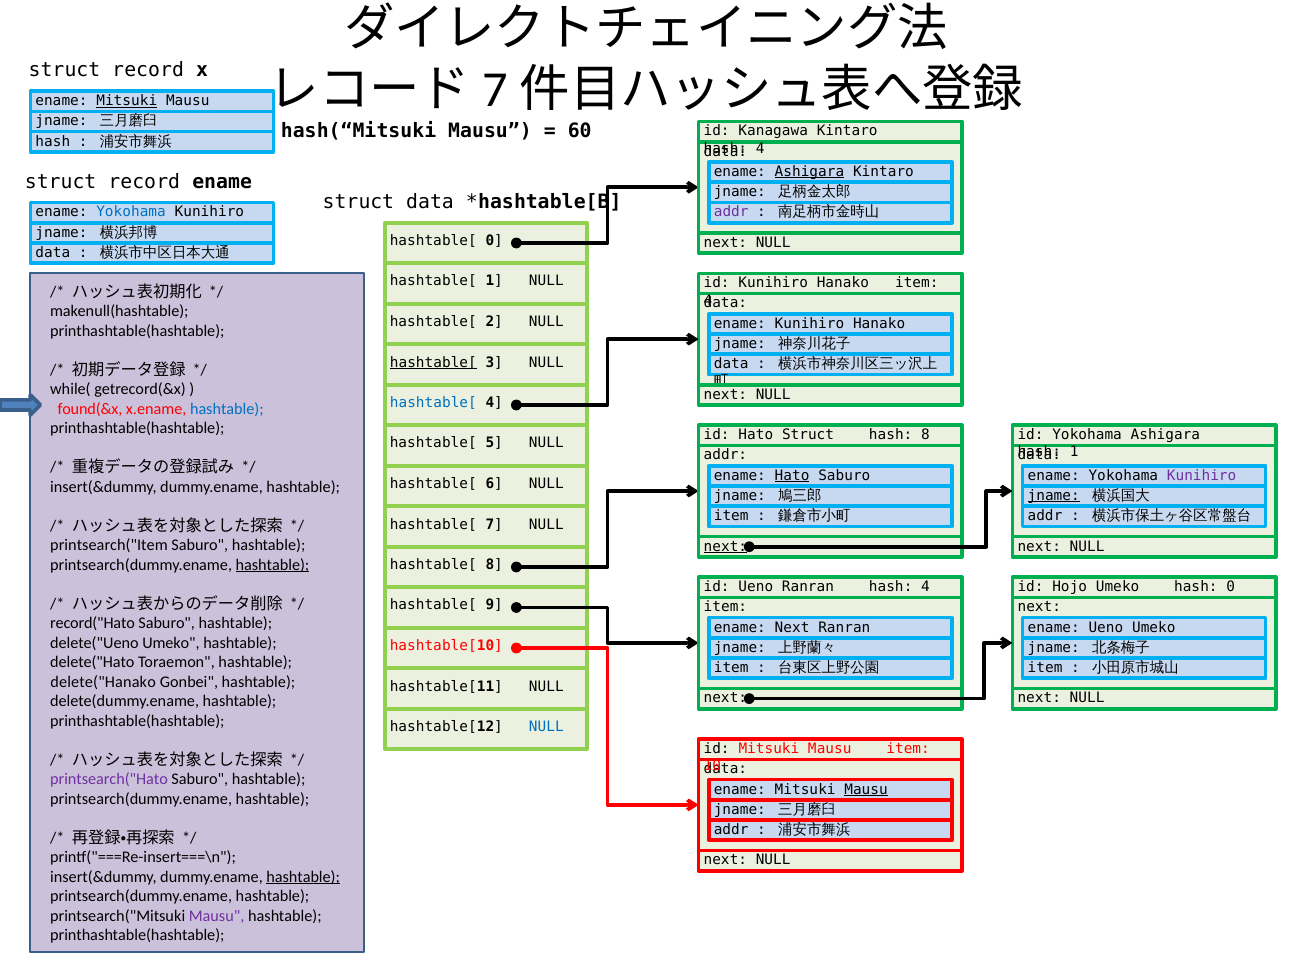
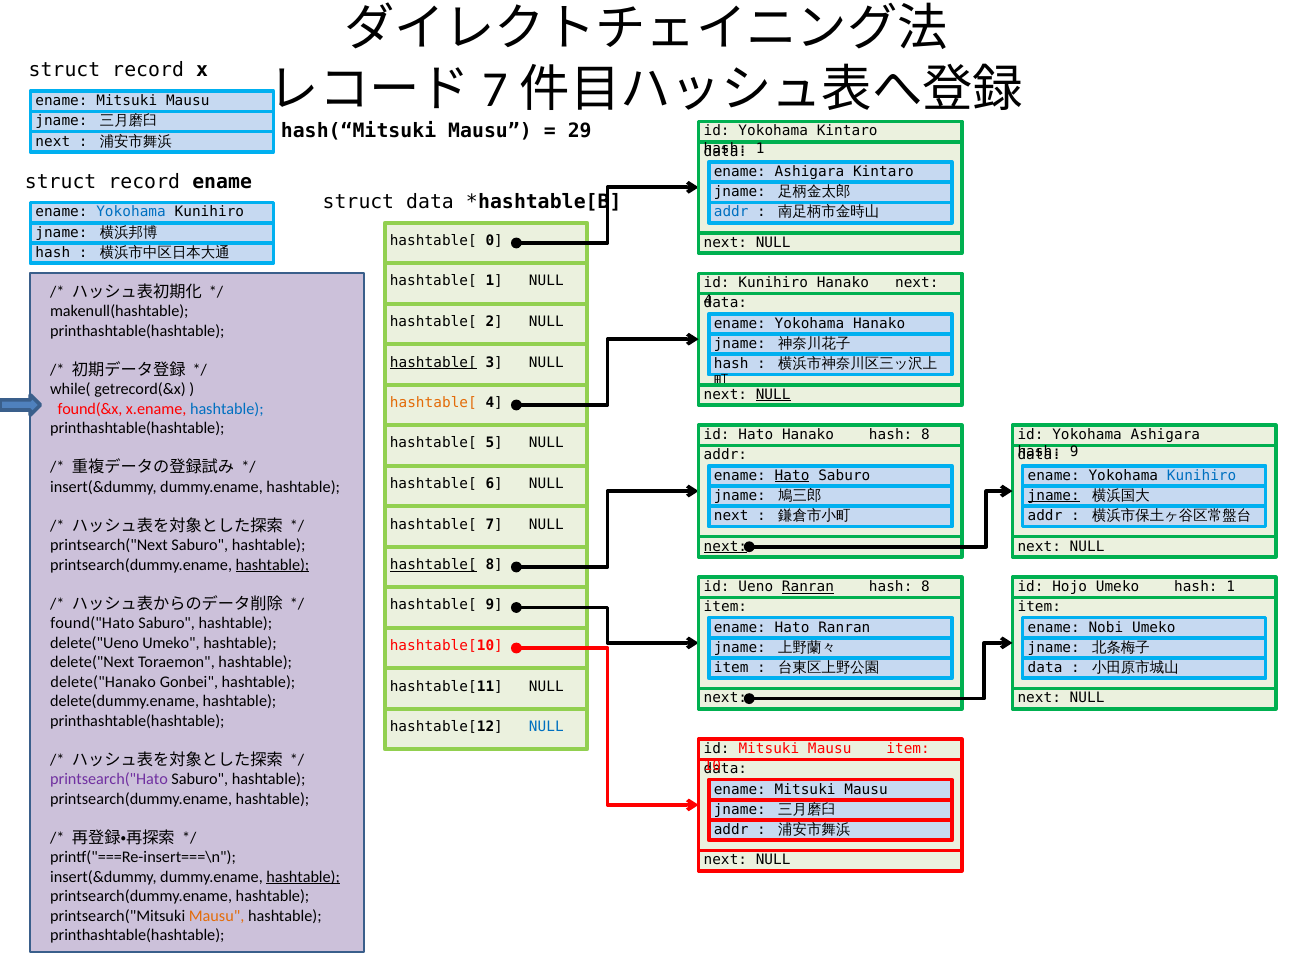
Mitsuki underline: present -> none (127, 101)
60: 60 -> 29 (580, 131)
Kanagawa: Kanagawa -> Yokohama (773, 131)
hash: hash -> next (53, 141)
4: 4 -> 1 (760, 148)
Ashigara underline: present -> none (809, 172)
addr colour: purple -> blue (731, 212)
data: data -> hash (53, 253)
Hanako item: item -> next (917, 283)
Kunihiro: Kunihiro -> Yokohama (809, 324)
data: data -> hash (731, 364)
NULL underline: none -> present (773, 394)
hashtable[ colour: blue -> orange (433, 403)
Hato Struct: Struct -> Hanako (808, 435)
1: 1 -> 9 (1074, 452)
Kunihiro colour: purple -> blue (1202, 475)
item: item -> next (731, 516)
printsearch("Item: printsearch("Item -> printsearch("Next (109, 545)
hashtable[ underline: none -> present (433, 565)
Ranran underline: none -> present (808, 587)
4: 4 -> 8 (925, 587)
Umeko hash 0: 0 -> 1 (1231, 587)
next: next -> item (1039, 607)
record("Hato: record("Hato -> found("Hato (92, 623)
Next: Next -> Hato (792, 627)
ename Ueno: Ueno -> Nobi (1106, 627)
delete("Hato: delete("Hato -> delete("Next (92, 662)
item: item -> data (1045, 668)
Mausu underline: present -> none (866, 789)
Mausu colour: purple -> orange (217, 916)
